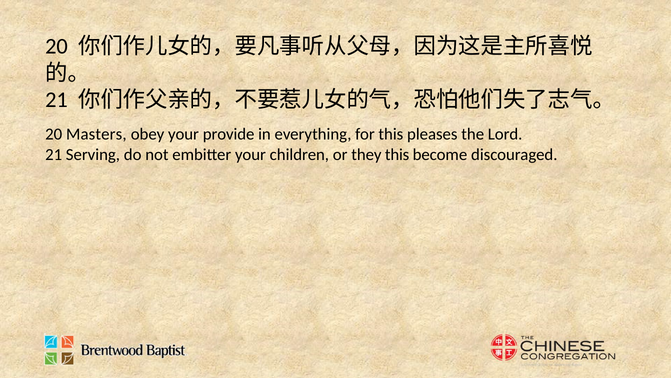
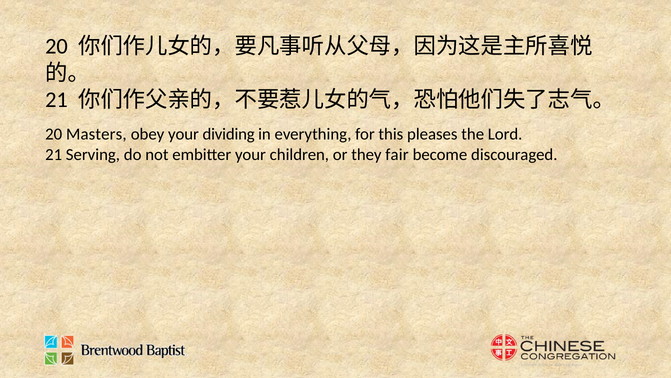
provide: provide -> dividing (229, 134)
they this: this -> fair (397, 154)
